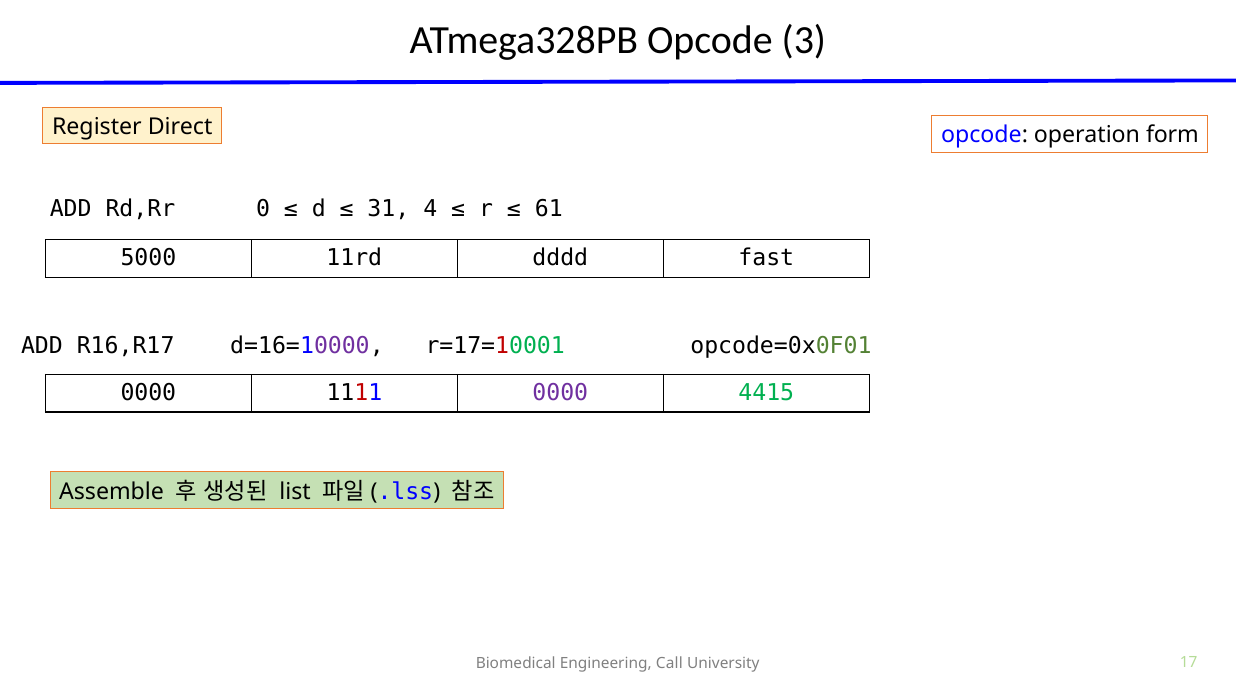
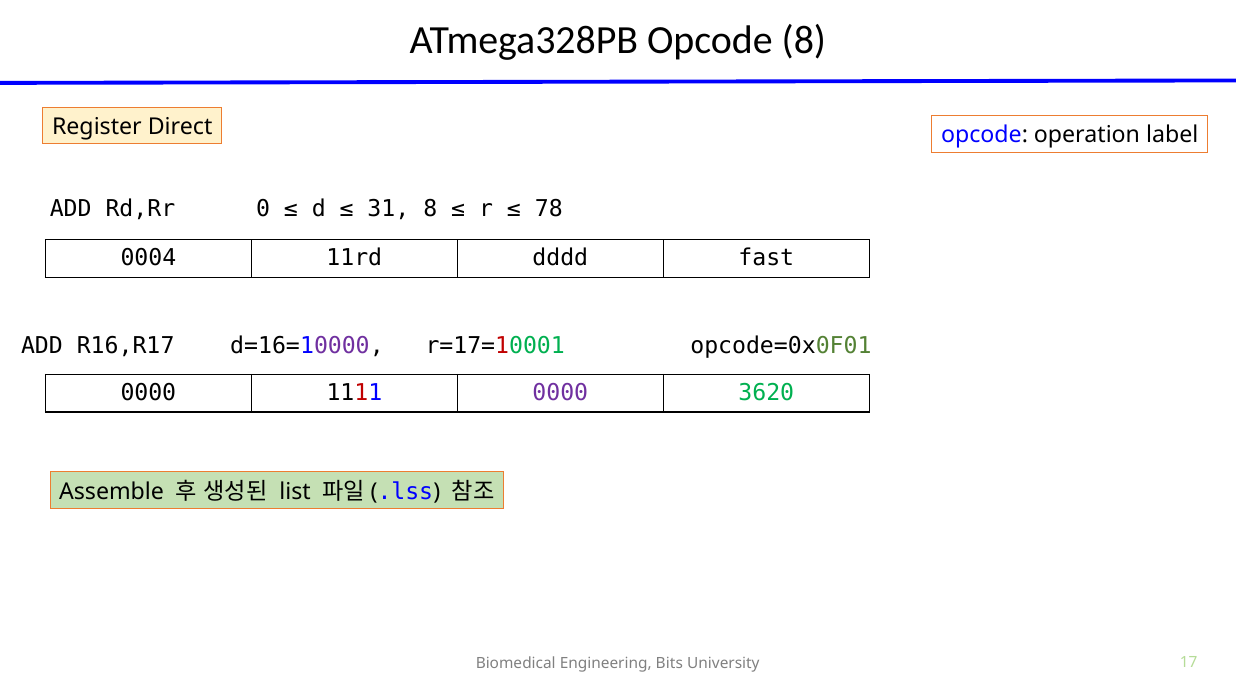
Opcode 3: 3 -> 8 (804, 41)
form: form -> label (1172, 135)
31 4: 4 -> 8 (430, 209)
61: 61 -> 78 (549, 209)
5000: 5000 -> 0004 (148, 258)
4415: 4415 -> 3620 (766, 393)
Call: Call -> Bits (669, 664)
